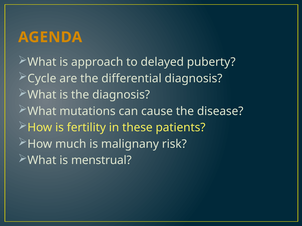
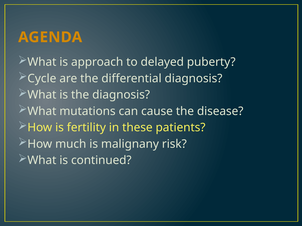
menstrual: menstrual -> continued (101, 161)
